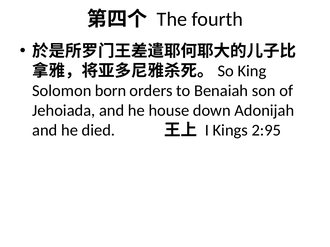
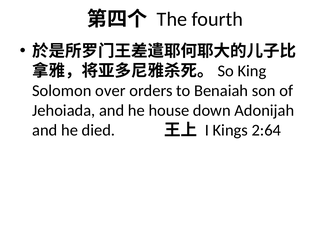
born: born -> over (110, 91)
2:95: 2:95 -> 2:64 (266, 130)
